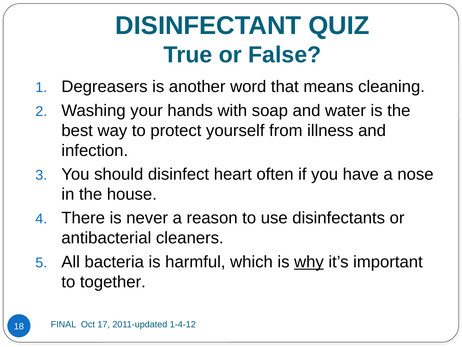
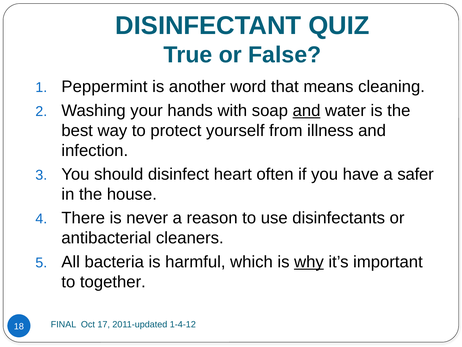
Degreasers: Degreasers -> Peppermint (104, 87)
and underline: none -> present (307, 110)
nose: nose -> safer (416, 174)
